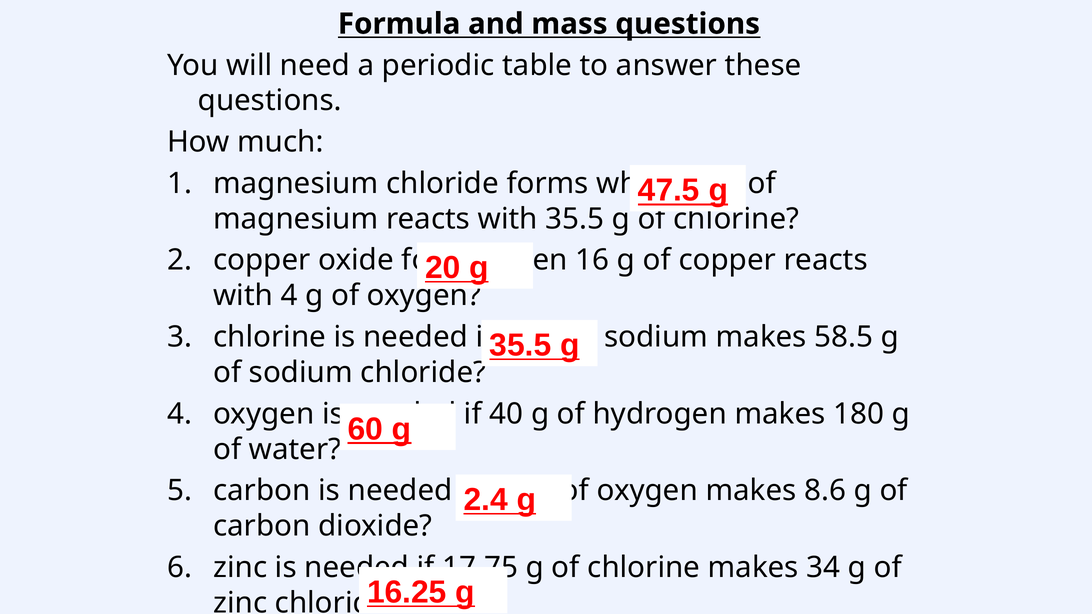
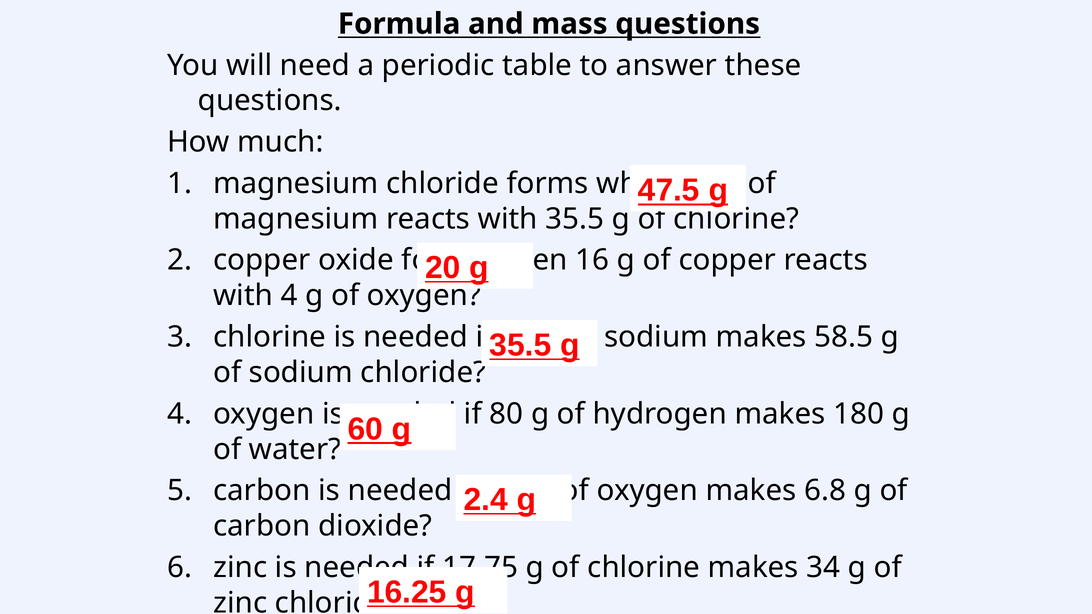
40: 40 -> 80 (506, 414)
8.6: 8.6 -> 6.8 (825, 491)
